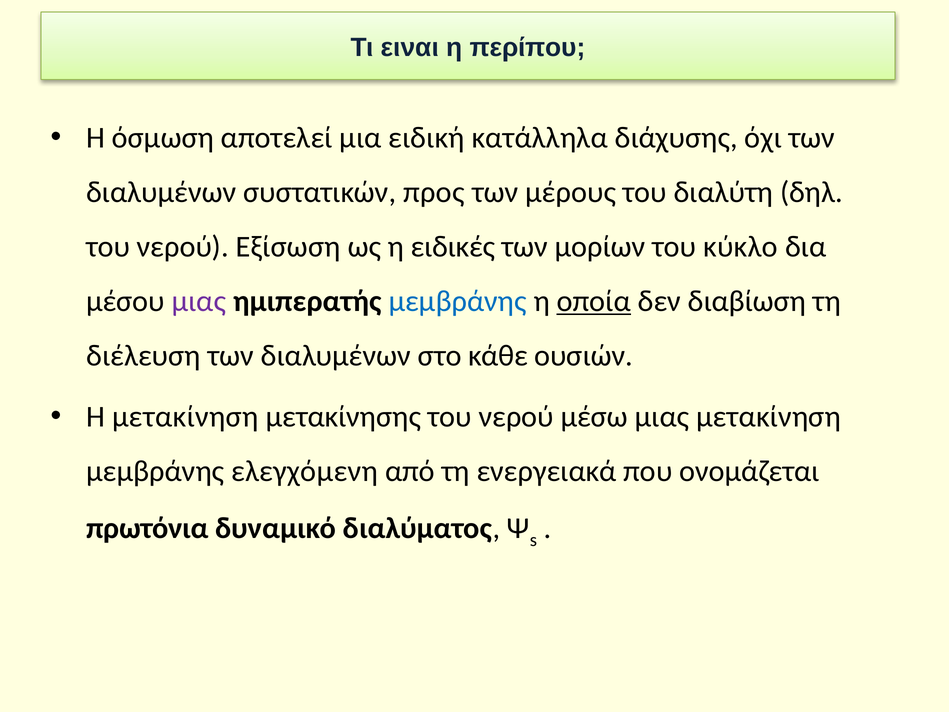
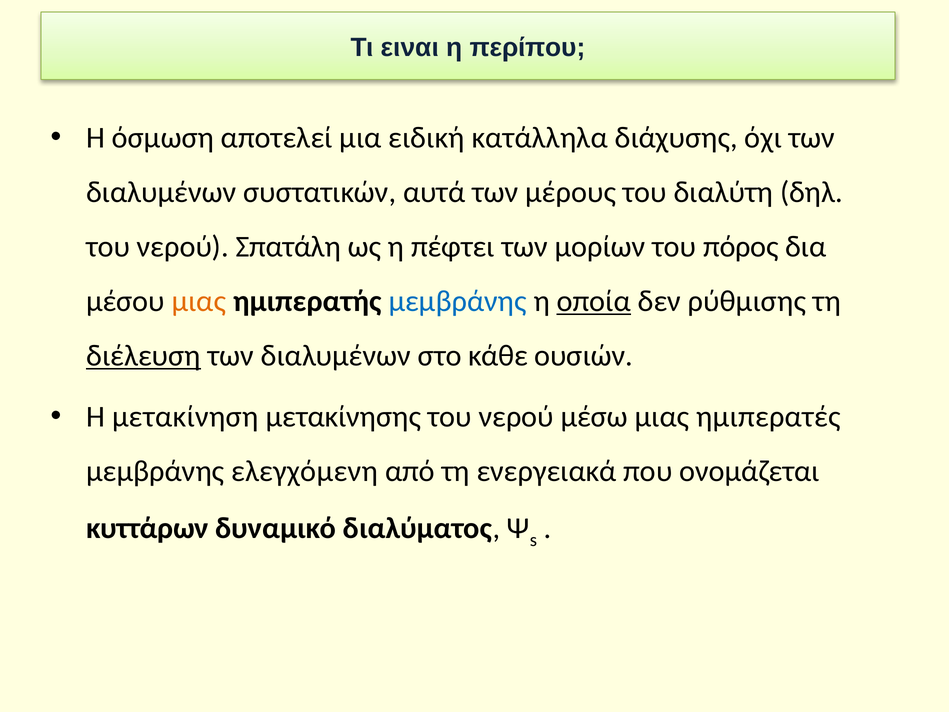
προς: προς -> αυτά (434, 192)
Εξίσωση: Εξίσωση -> Σπατάλη (288, 247)
ειδικές: ειδικές -> πέφτει (453, 247)
κύκλο: κύκλο -> πόρος (741, 247)
μιας colour: purple -> orange (199, 301)
διαβίωση: διαβίωση -> ρύθμισης (747, 301)
διέλευση underline: none -> present (143, 356)
μιας μετακίνηση: μετακίνηση -> ημιπερατές (769, 416)
πρωτόνια: πρωτόνια -> κυττάρων (147, 528)
